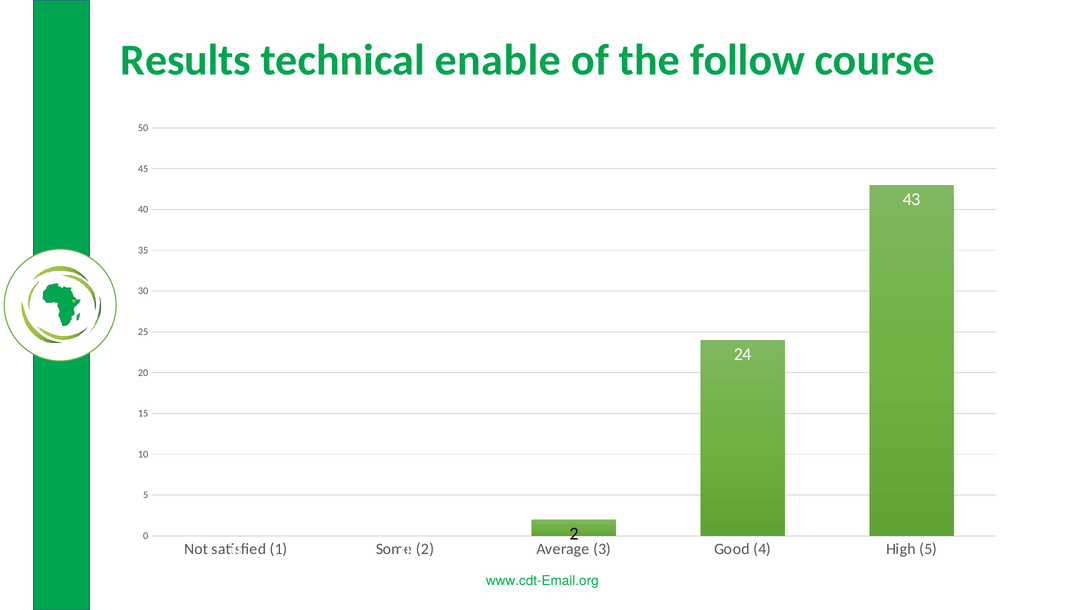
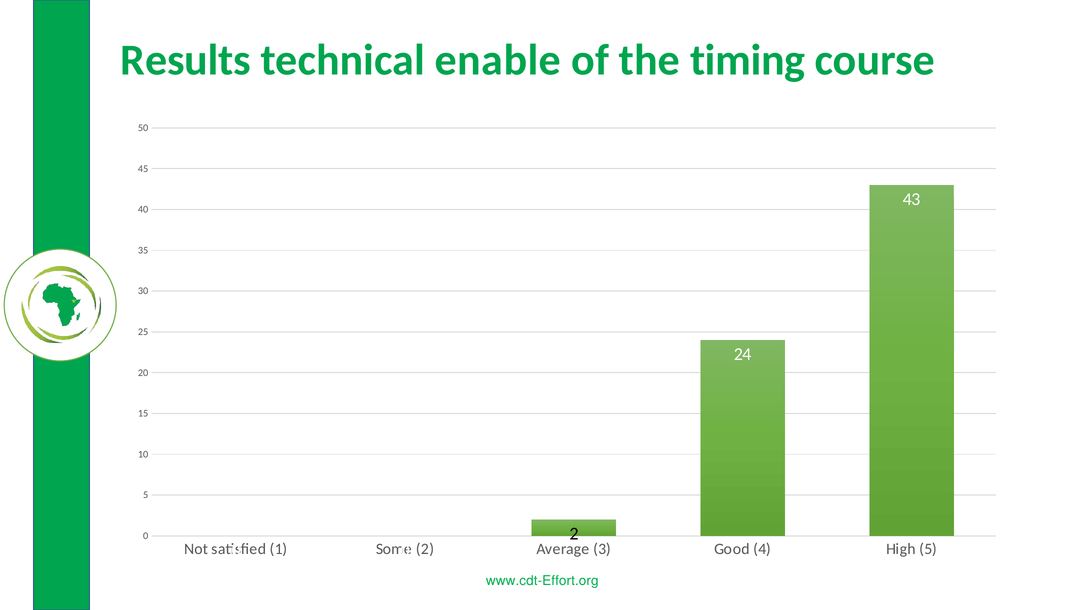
follow: follow -> timing (748, 60)
www.cdt-Email.org: www.cdt-Email.org -> www.cdt-Effort.org (542, 581)
